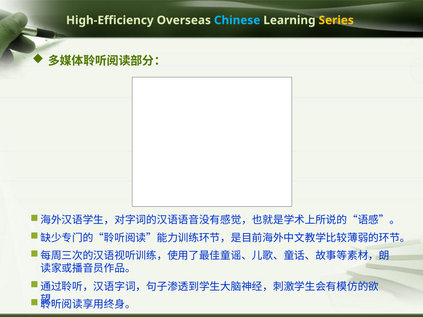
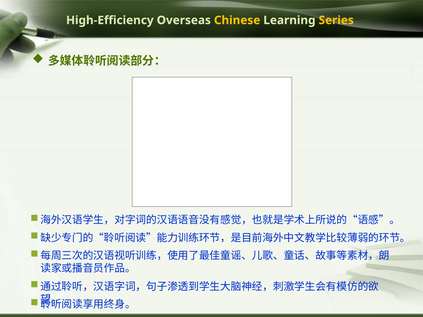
Chinese colour: light blue -> yellow (237, 20)
